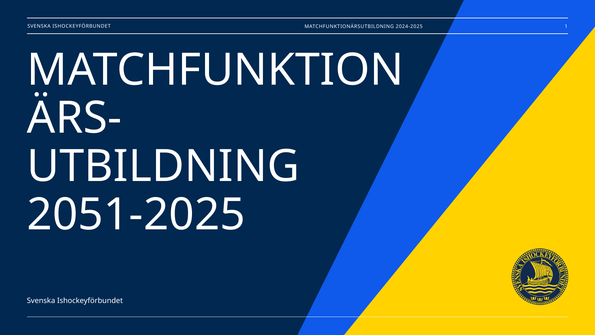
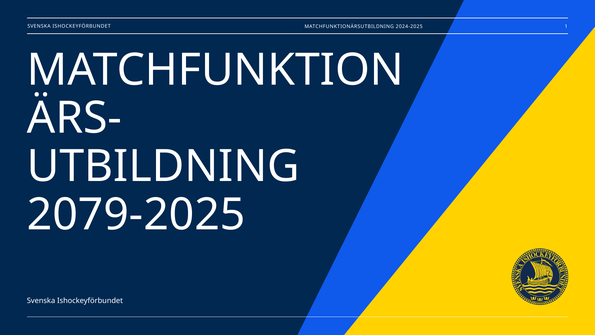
2051-2025: 2051-2025 -> 2079-2025 (136, 215)
